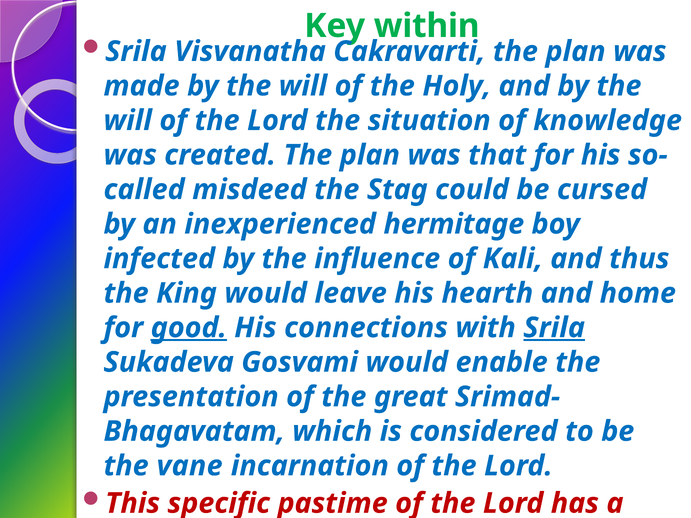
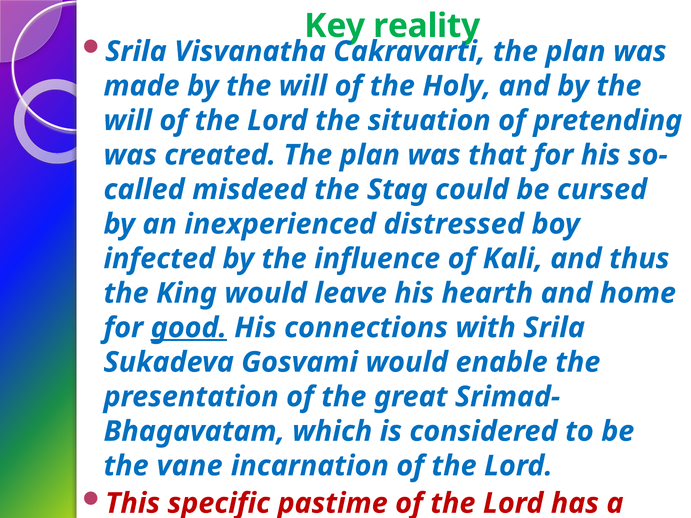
within: within -> reality (427, 26)
knowledge: knowledge -> pretending (608, 121)
hermitage: hermitage -> distressed (454, 224)
Srila underline: present -> none (554, 328)
